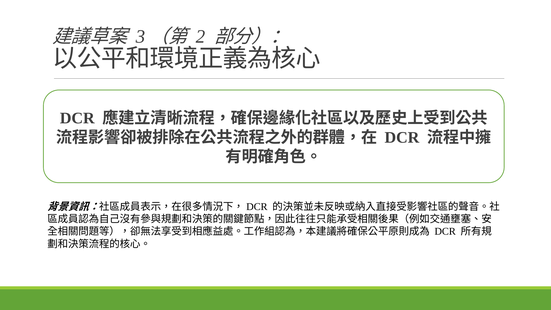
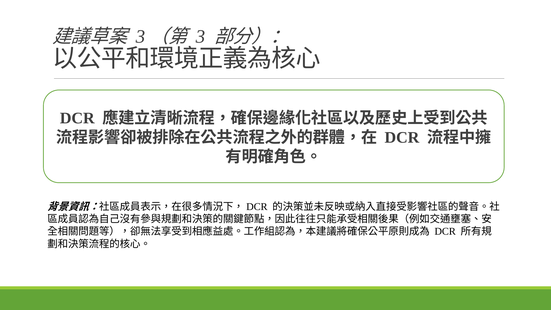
2: 2 -> 3 (200, 36)
